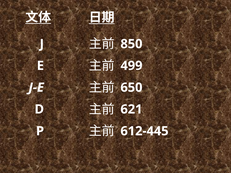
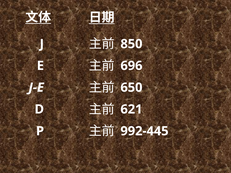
499: 499 -> 696 (131, 66)
612-445: 612-445 -> 992-445 (144, 131)
